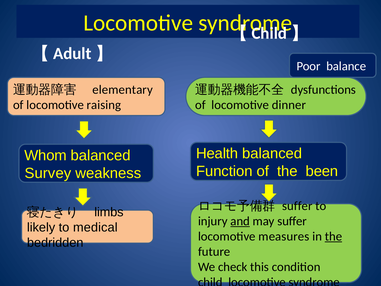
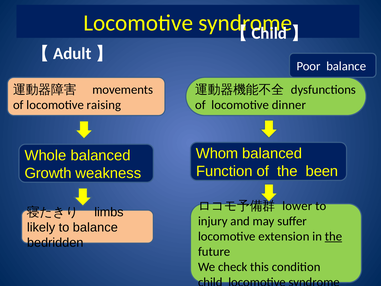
elementary: elementary -> movements (123, 90)
Health: Health -> Whom (217, 153)
Whom: Whom -> Whole (46, 155)
Survey: Survey -> Growth (48, 173)
suffer: suffer -> lower (297, 206)
and underline: present -> none (240, 221)
to medical: medical -> balance (95, 227)
measures: measures -> extension (284, 236)
